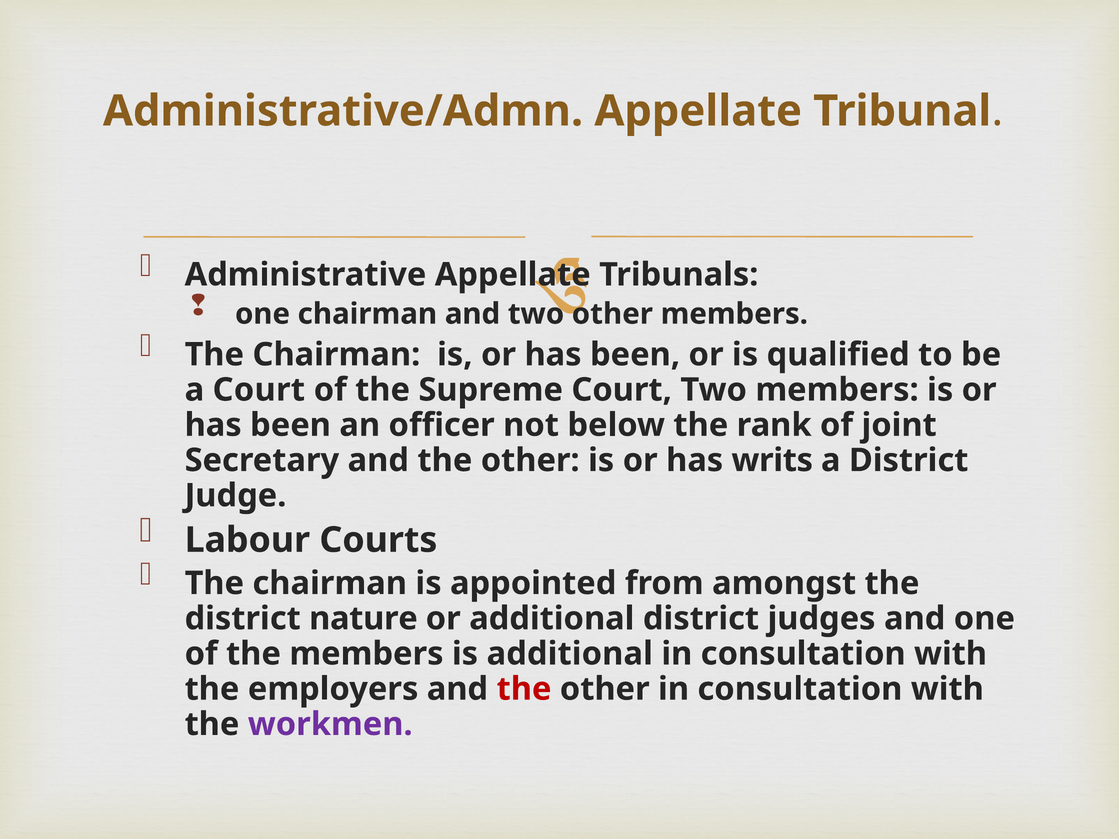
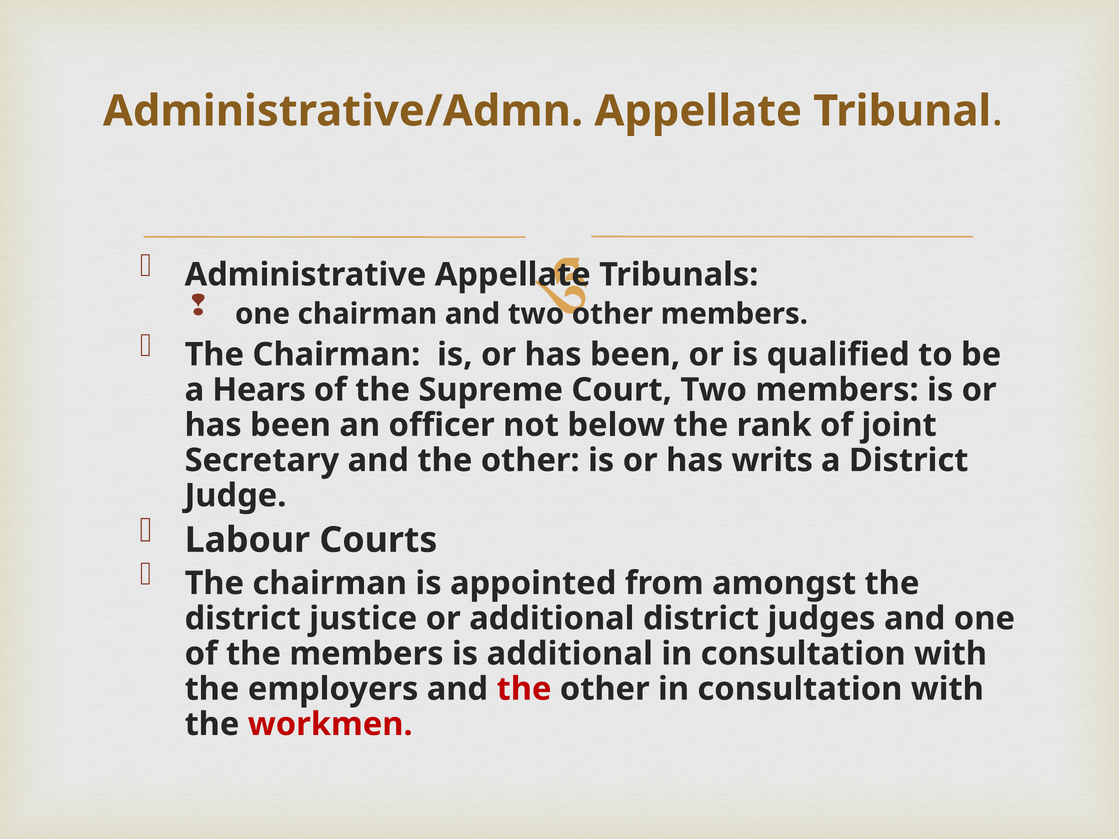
a Court: Court -> Hears (259, 390)
nature: nature -> justice (363, 619)
workmen colour: purple -> red (330, 724)
